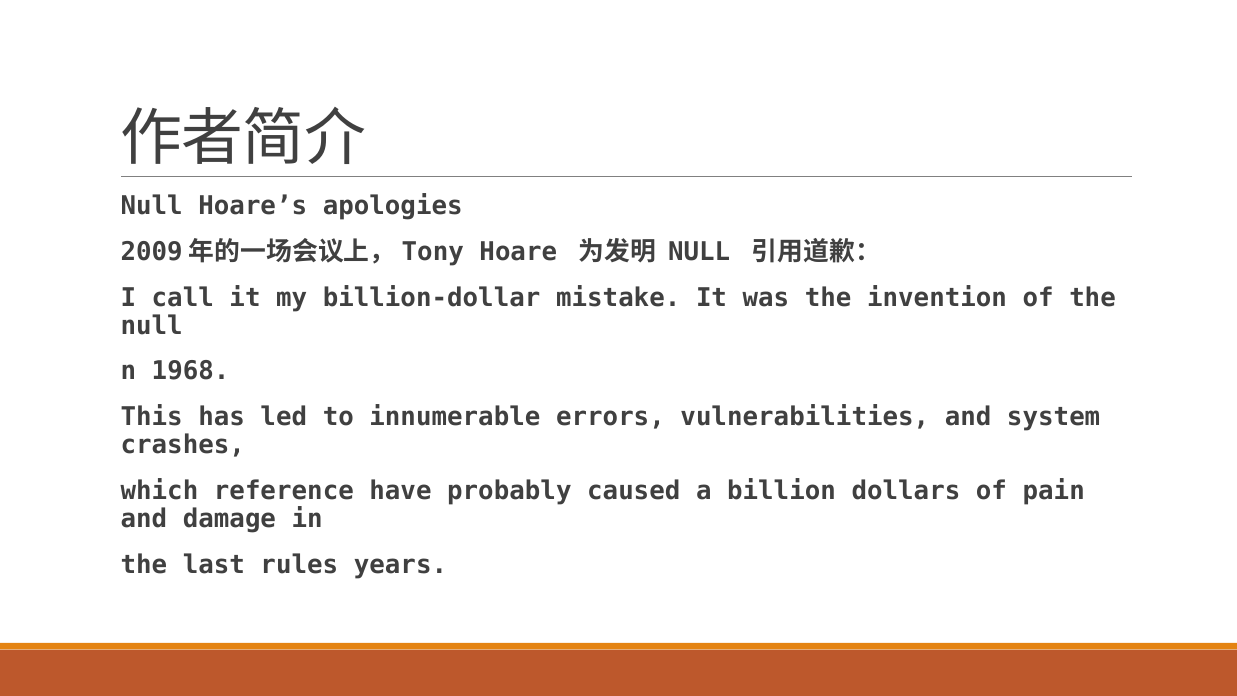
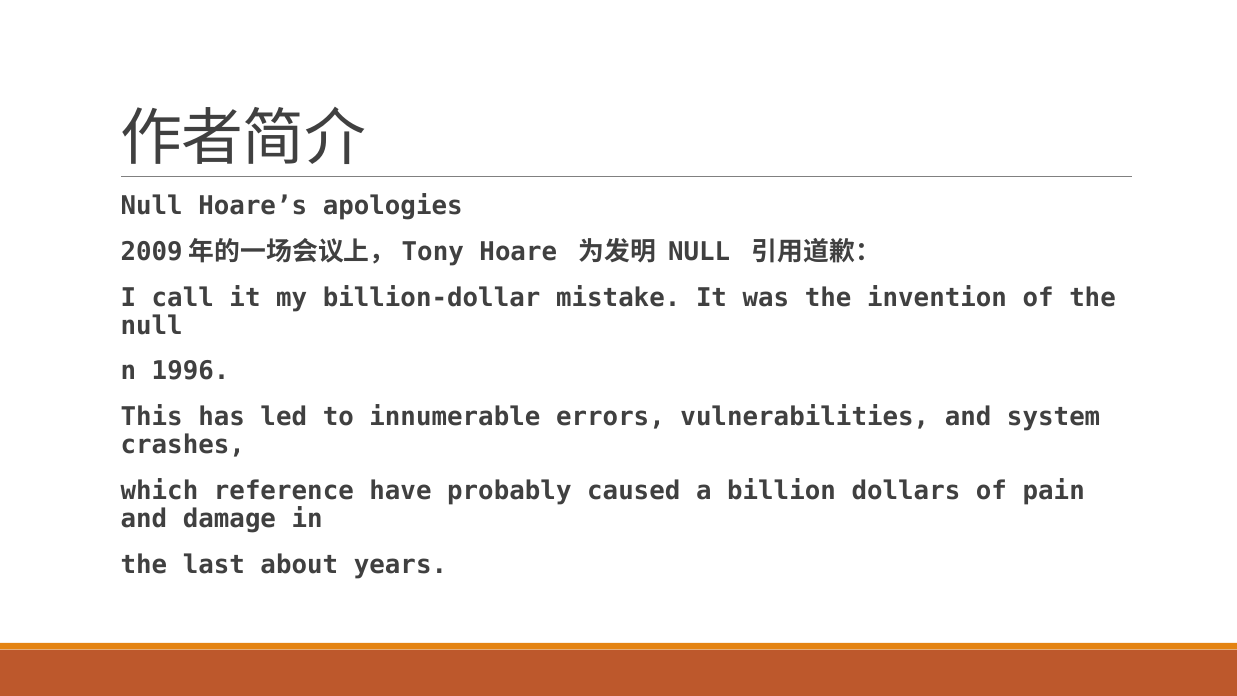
1968: 1968 -> 1996 (191, 371)
rules: rules -> about (299, 565)
